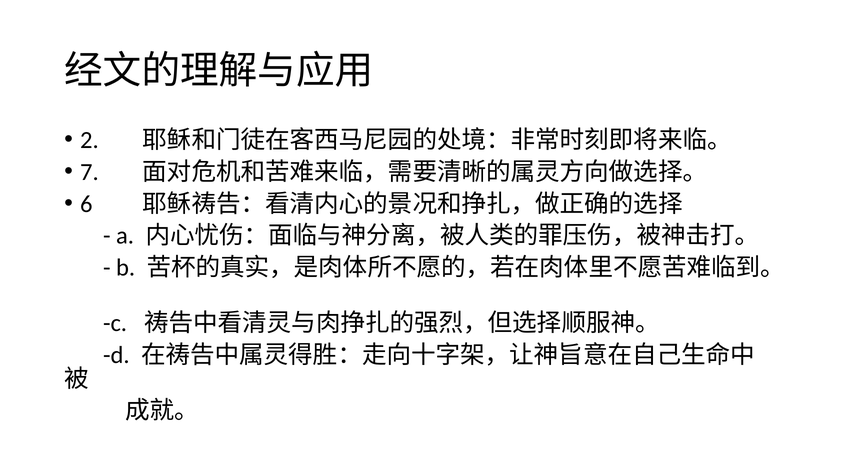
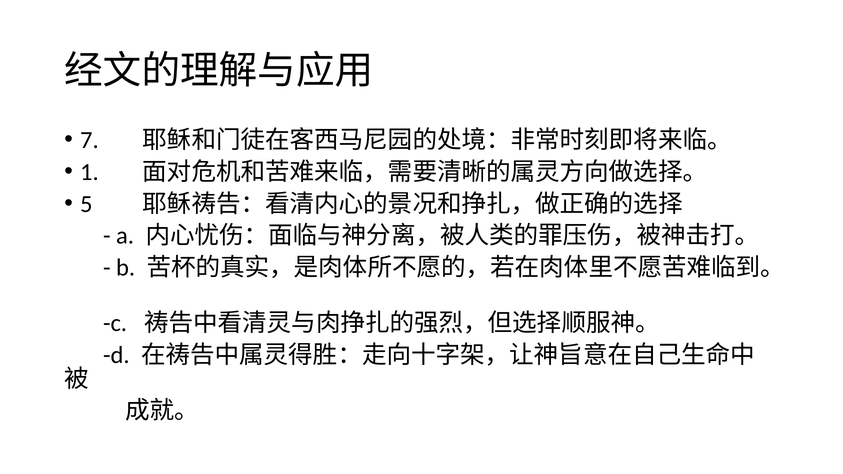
2: 2 -> 7 (89, 140)
7: 7 -> 1 (89, 172)
6: 6 -> 5 (86, 204)
